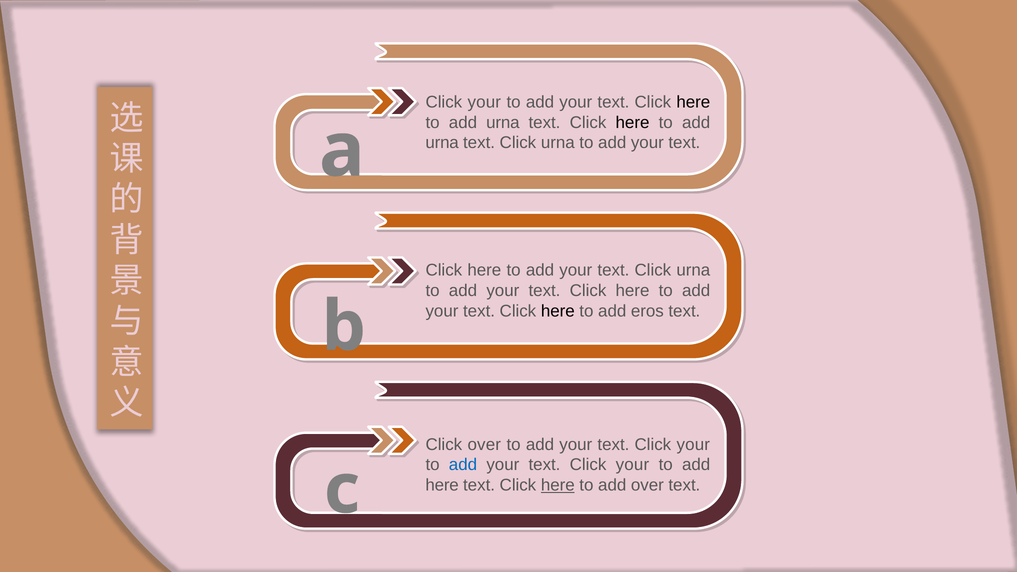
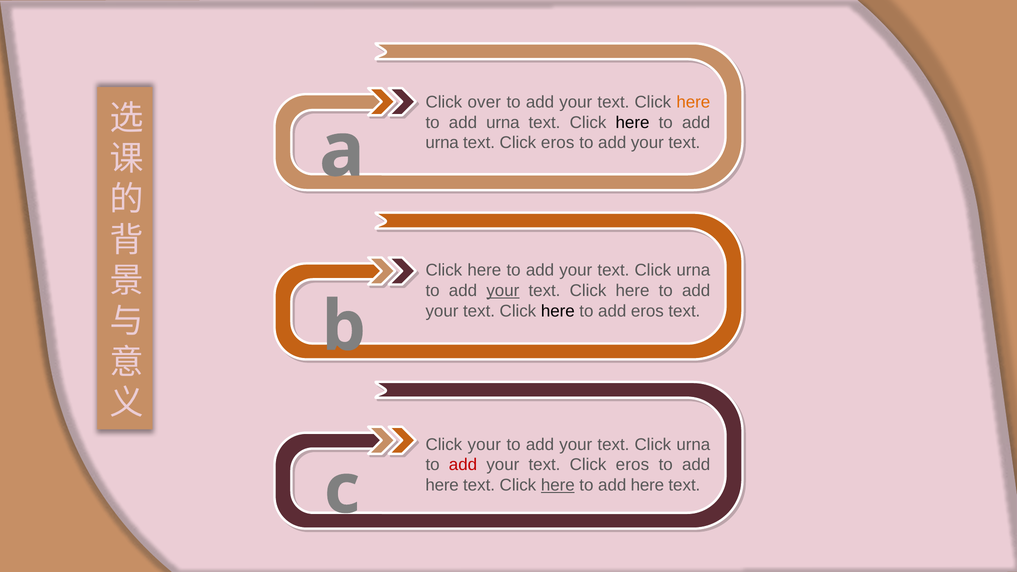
your: your -> over (484, 102)
here colour: black -> orange (693, 102)
urna: urna -> eros (558, 143)
your underline: none -> present (503, 291)
Click over: over -> your (484, 444)
your: your -> urna (693, 444)
add colour: blue -> red (463, 465)
your: your -> eros (632, 465)
over: over -> here (647, 485)
